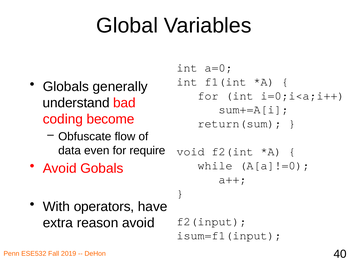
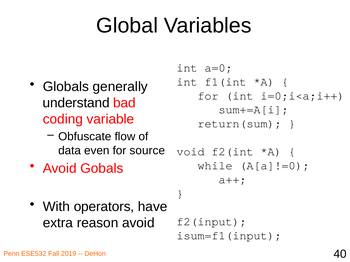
become: become -> variable (110, 119)
require: require -> source (147, 151)
